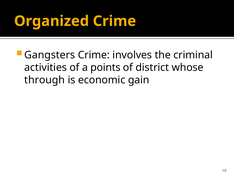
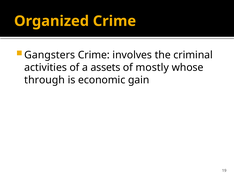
points: points -> assets (105, 67)
district: district -> mostly (152, 67)
